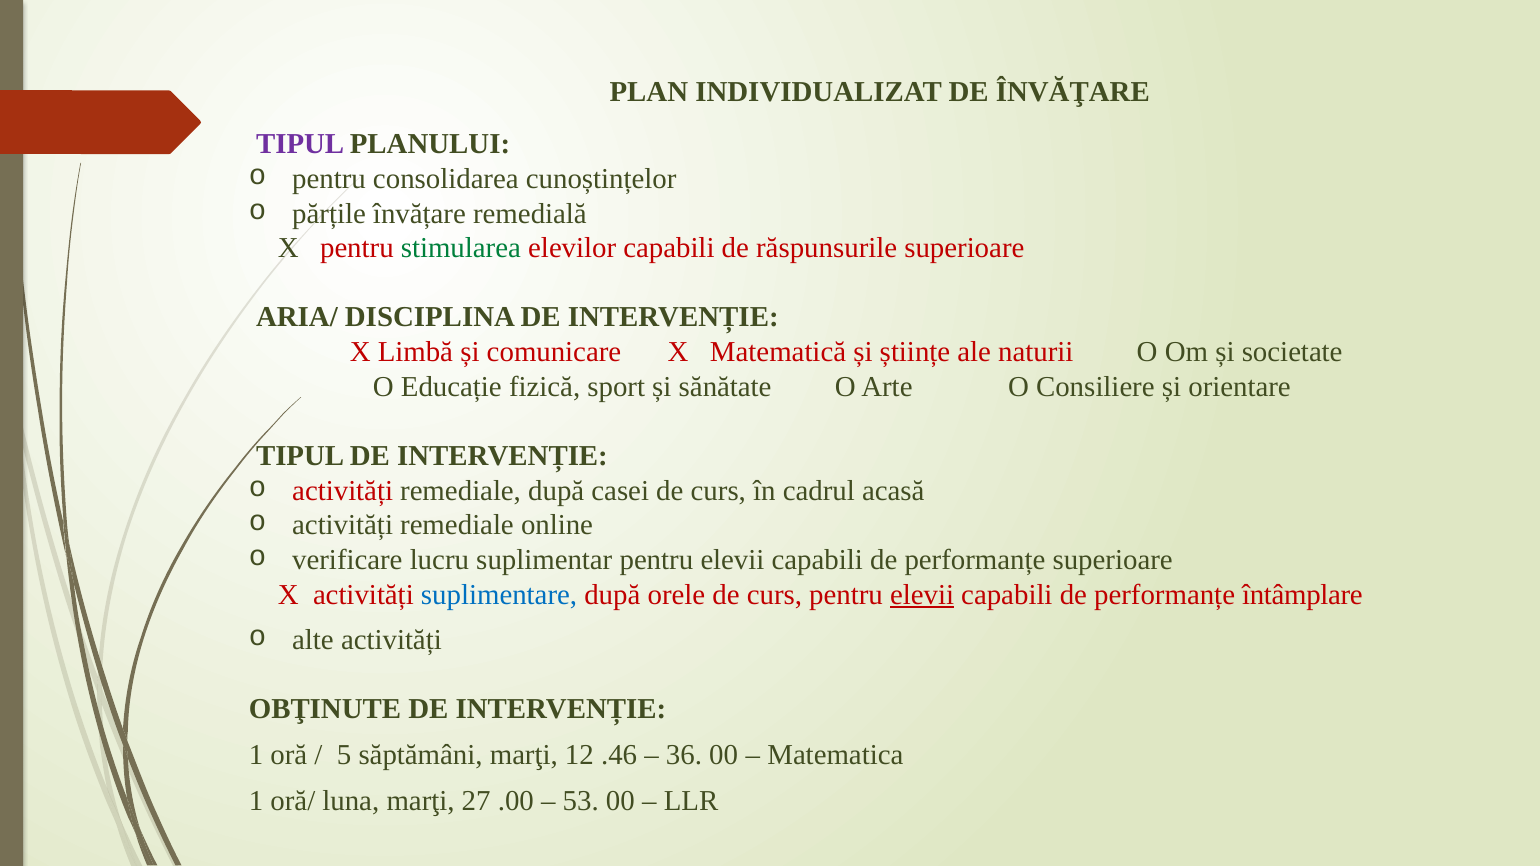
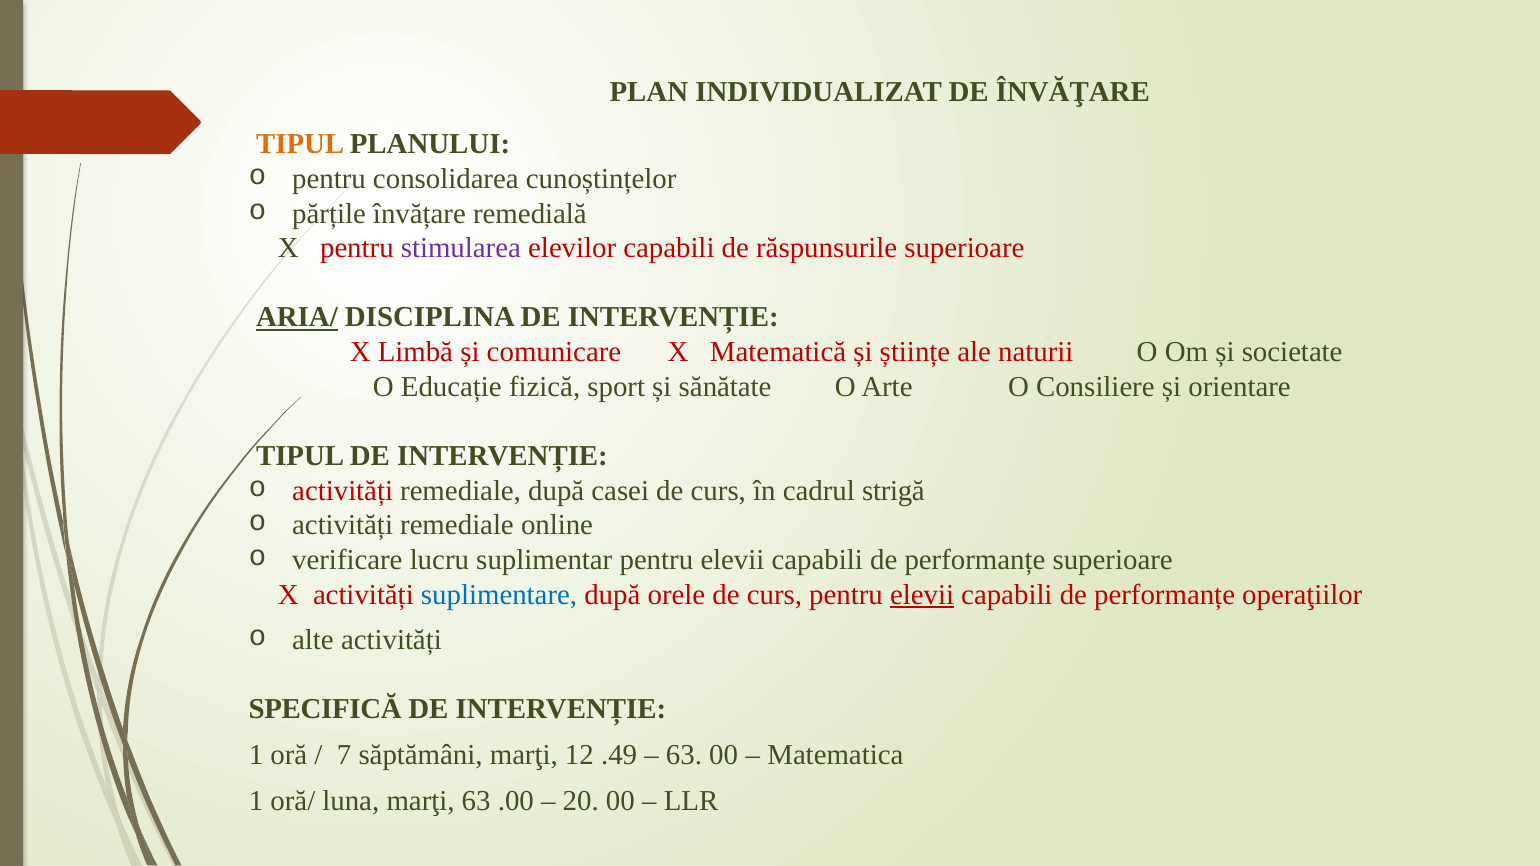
TIPUL colour: purple -> orange (300, 144)
stimularea colour: green -> purple (461, 248)
ARIA/ underline: none -> present (297, 318)
acasă: acasă -> strigă (893, 491)
întâmplare: întâmplare -> operaţiilor (1302, 595)
OBŢINUTE: OBŢINUTE -> SPECIFICĂ (325, 710)
5: 5 -> 7 (344, 755)
.46: .46 -> .49 (619, 755)
36: 36 -> 63 (684, 755)
marţi 27: 27 -> 63 (476, 801)
53: 53 -> 20 (581, 801)
